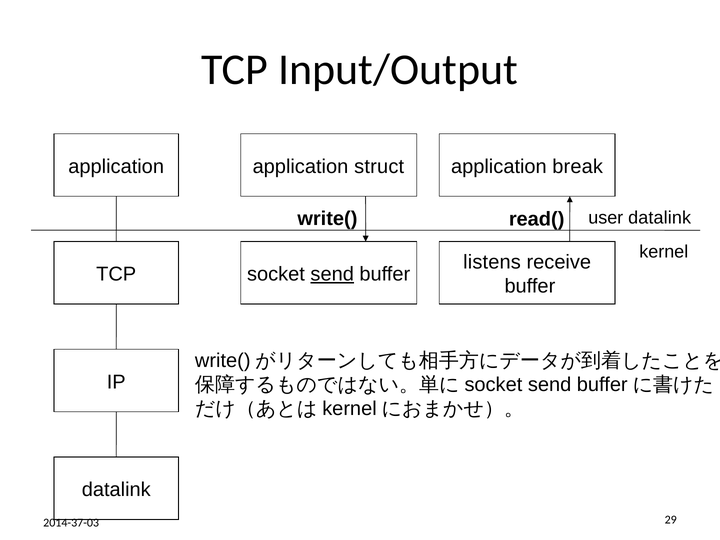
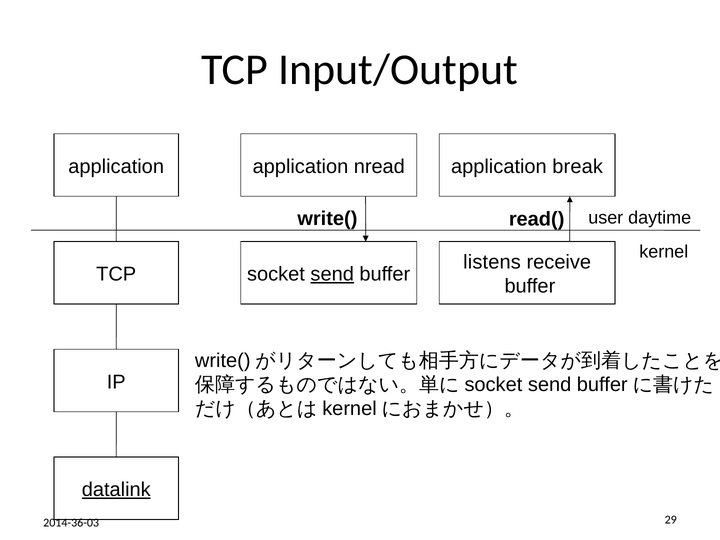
struct: struct -> nread (379, 166)
user datalink: datalink -> daytime (660, 218)
datalink underline: none -> present (116, 490)
2014-37-03: 2014-37-03 -> 2014-36-03 (71, 523)
